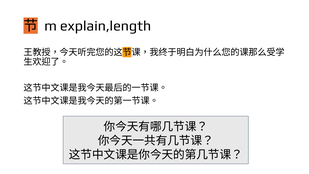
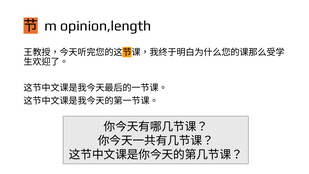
explain,length: explain,length -> opinion,length (106, 26)
